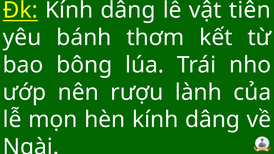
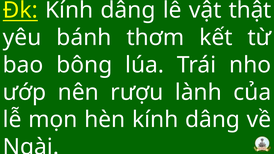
tiên: tiên -> thật (250, 10)
